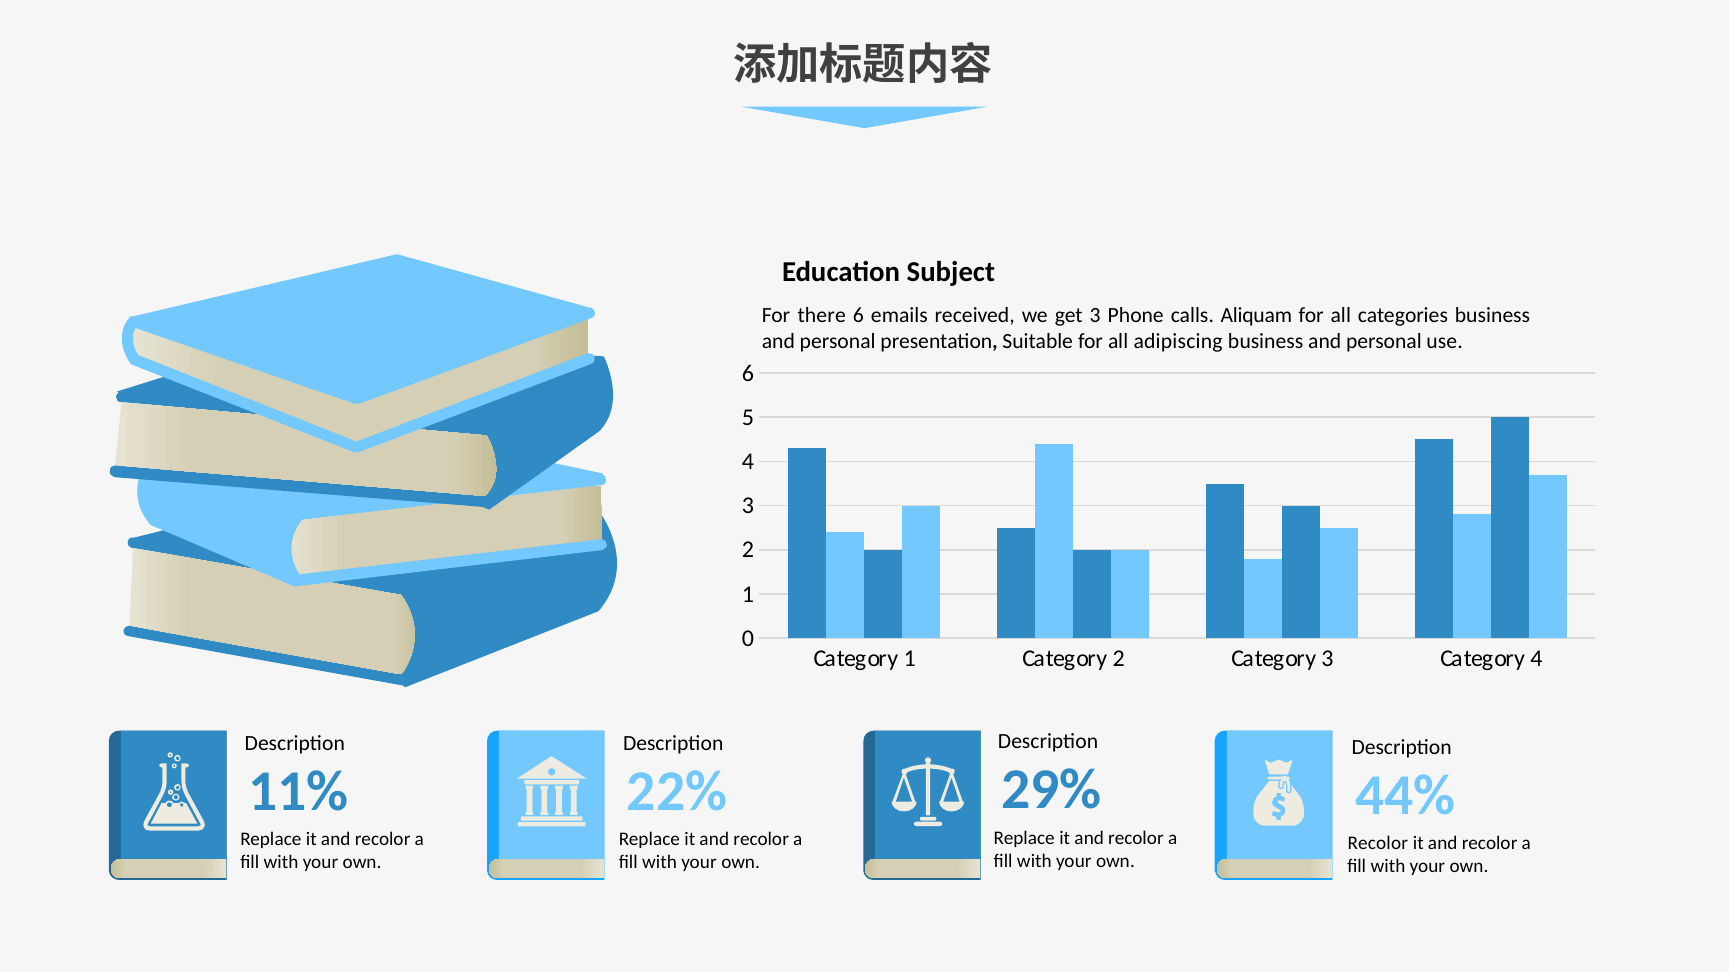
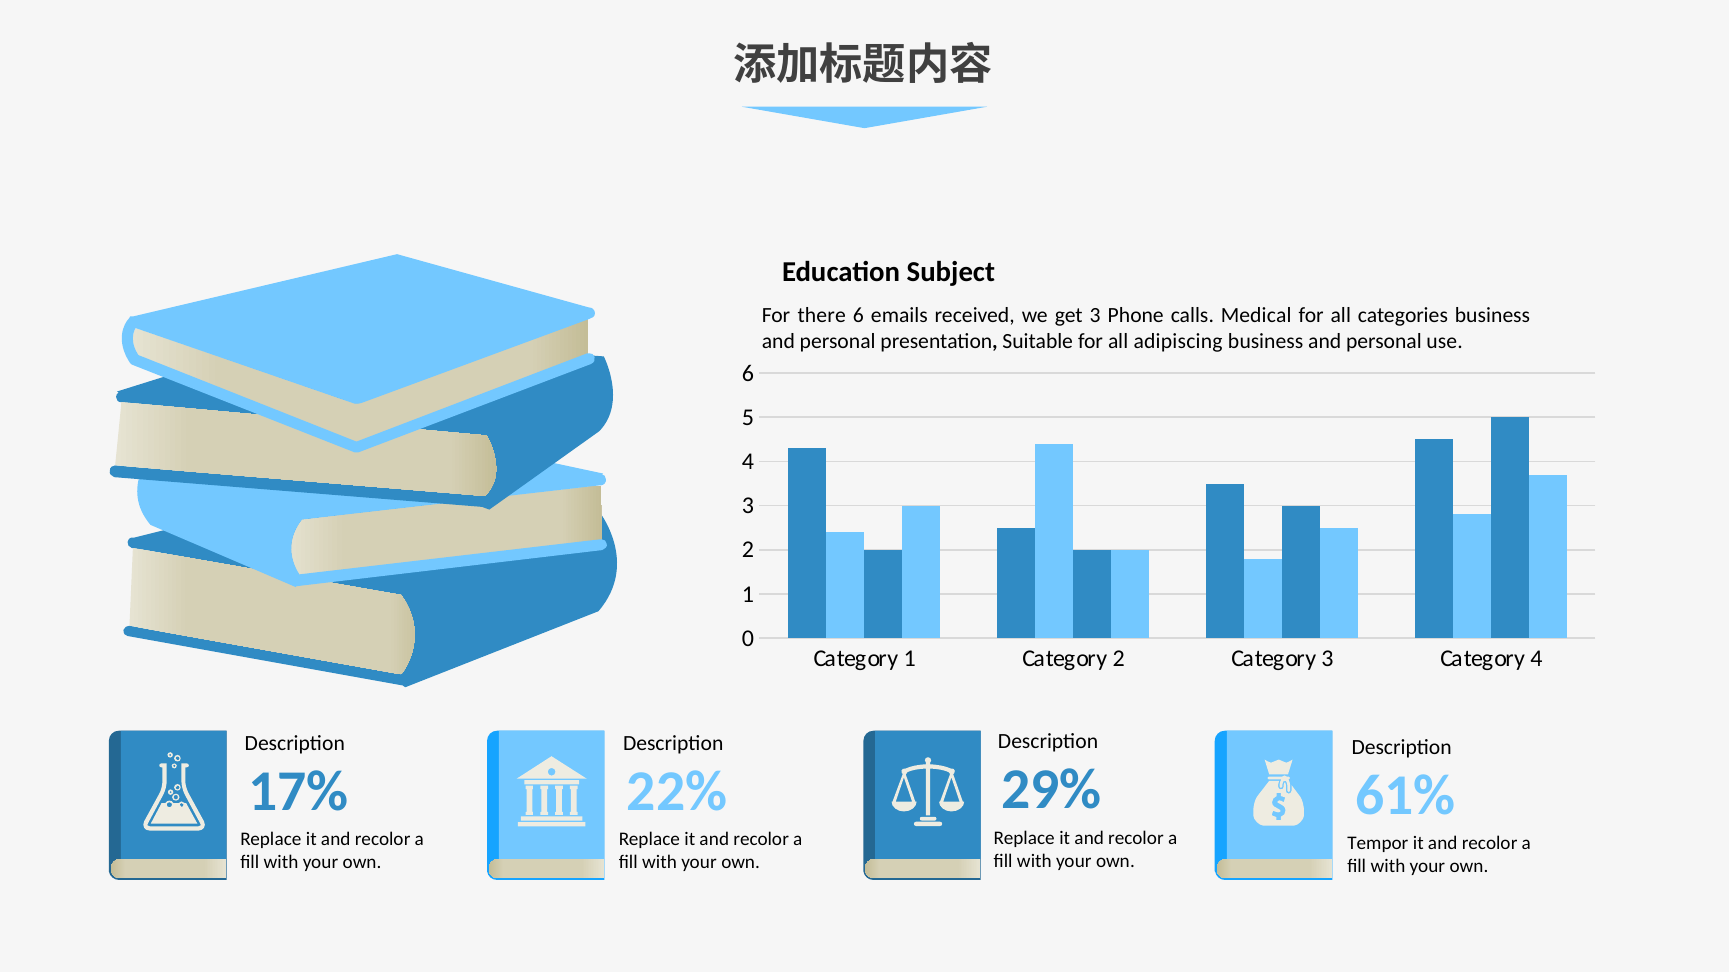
Aliquam: Aliquam -> Medical (1256, 316)
11%: 11% -> 17% (299, 792)
44%: 44% -> 61% (1406, 796)
Recolor: Recolor -> Tempor (1378, 844)
